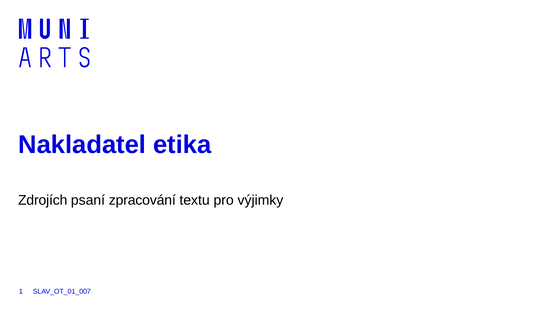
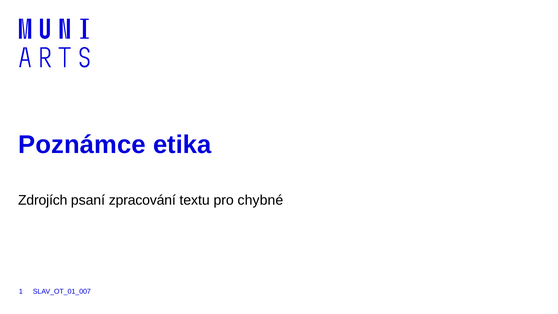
Nakladatel: Nakladatel -> Poznámce (82, 145)
výjimky: výjimky -> chybné (260, 200)
